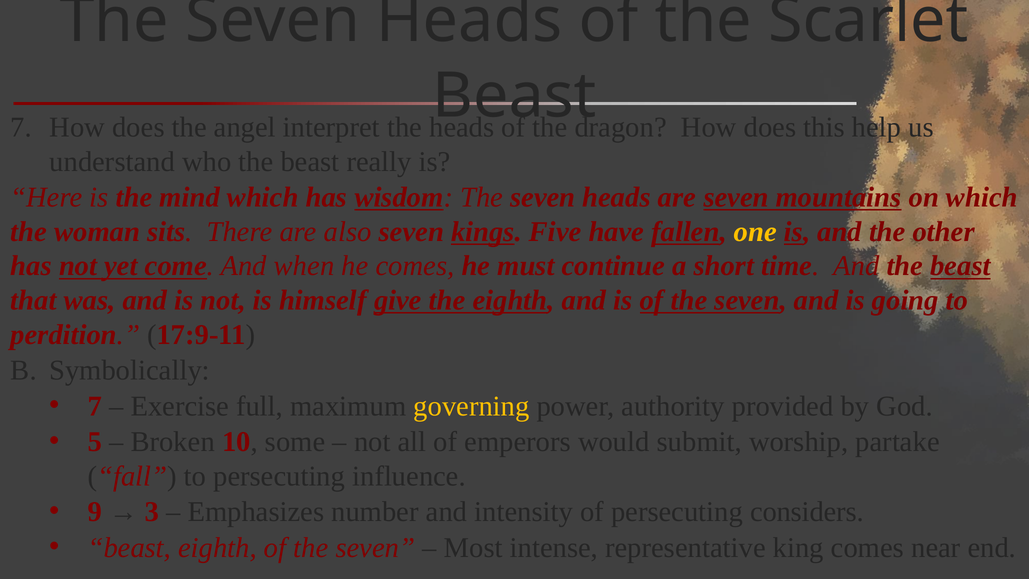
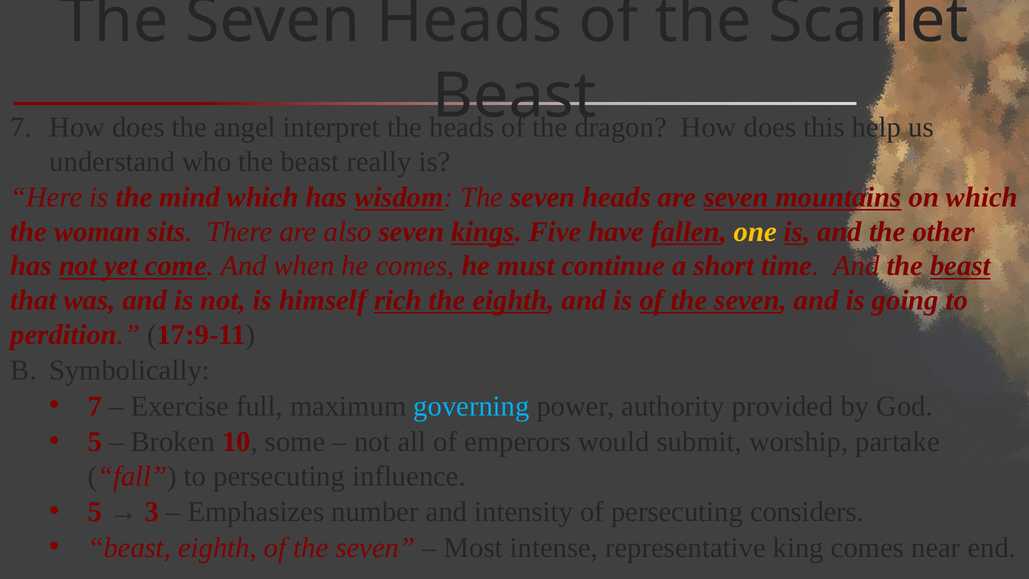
give: give -> rich (398, 300)
governing colour: yellow -> light blue (471, 406)
9: 9 -> 5 (95, 512)
